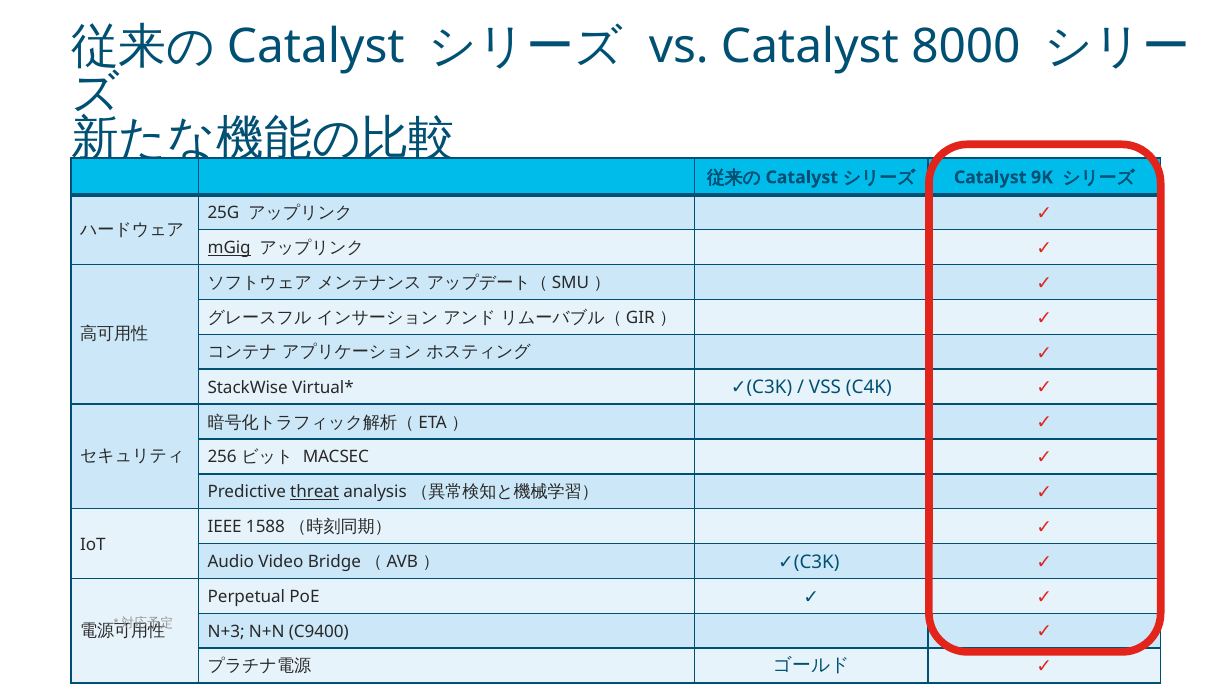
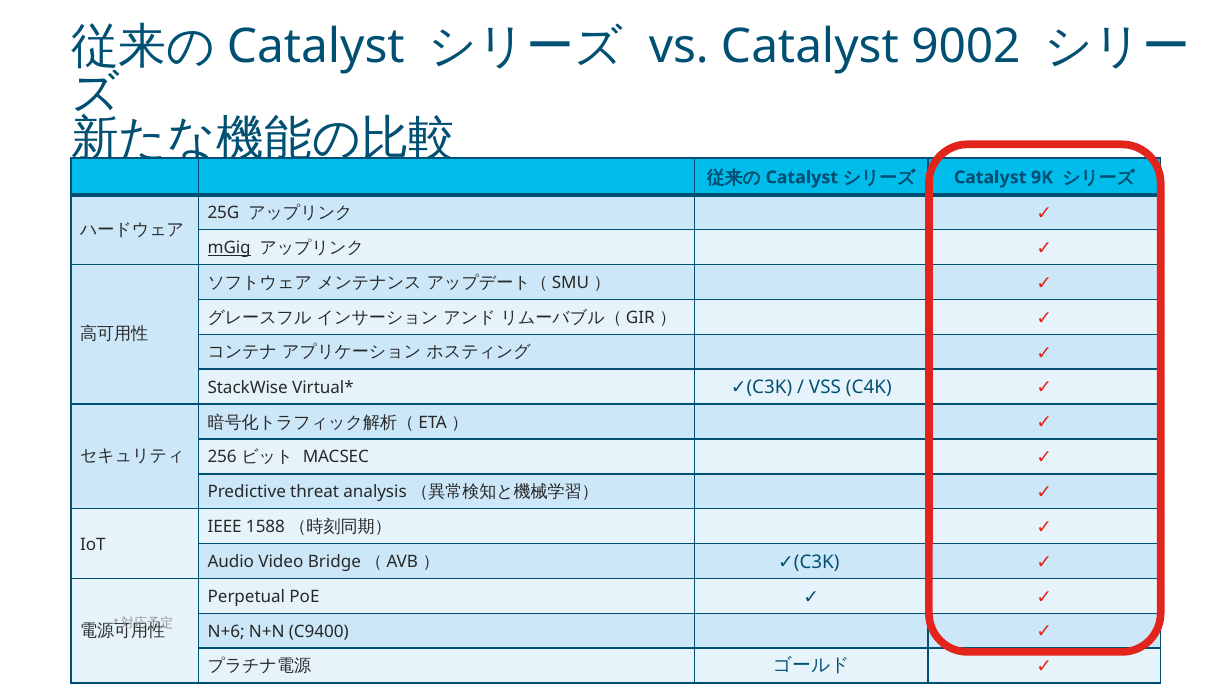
8000: 8000 -> 9002 (966, 47)
threat underline: present -> none (315, 492)
N+3: N+3 -> N+6 (226, 632)
